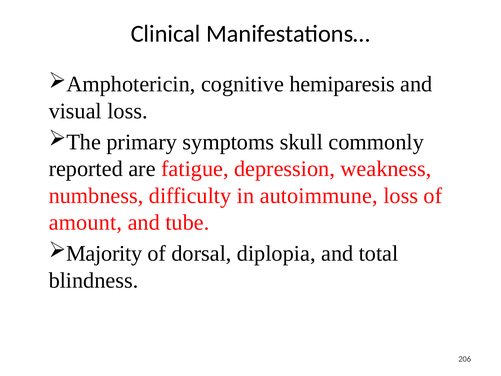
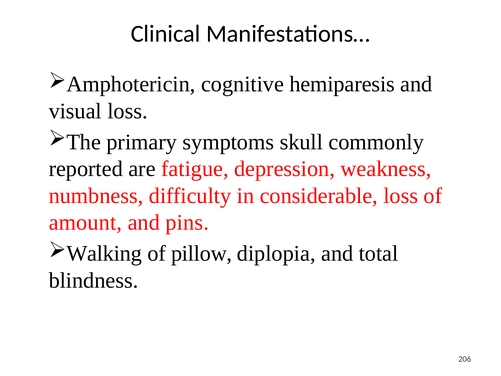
autoimmune: autoimmune -> considerable (319, 196)
tube: tube -> pins (187, 222)
Majority: Majority -> Walking (104, 253)
dorsal: dorsal -> pillow (202, 253)
